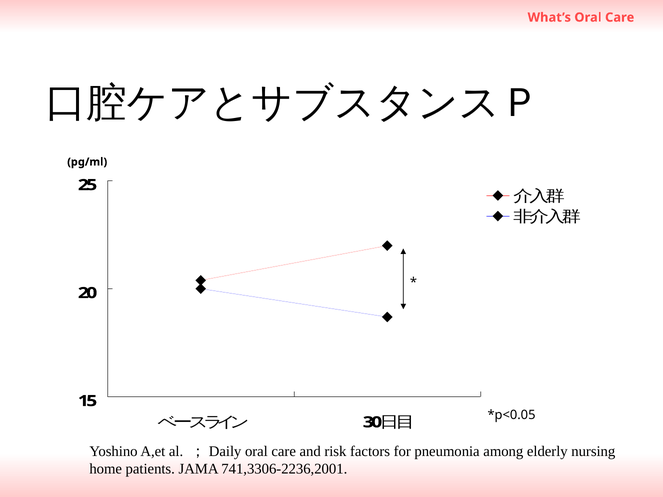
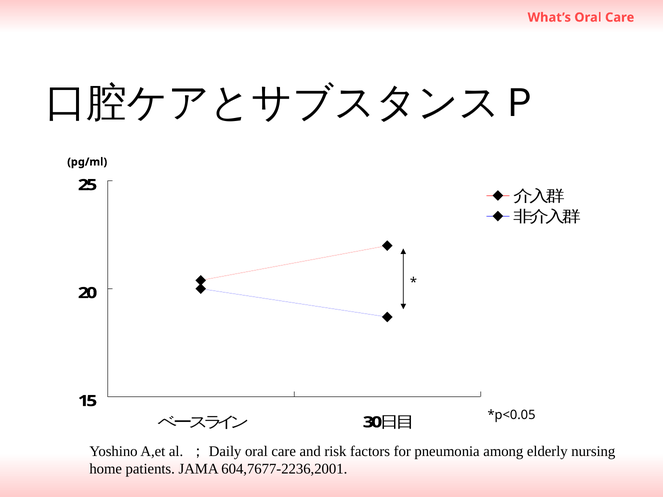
741,3306-2236,2001: 741,3306-2236,2001 -> 604,7677-2236,2001 (284, 469)
